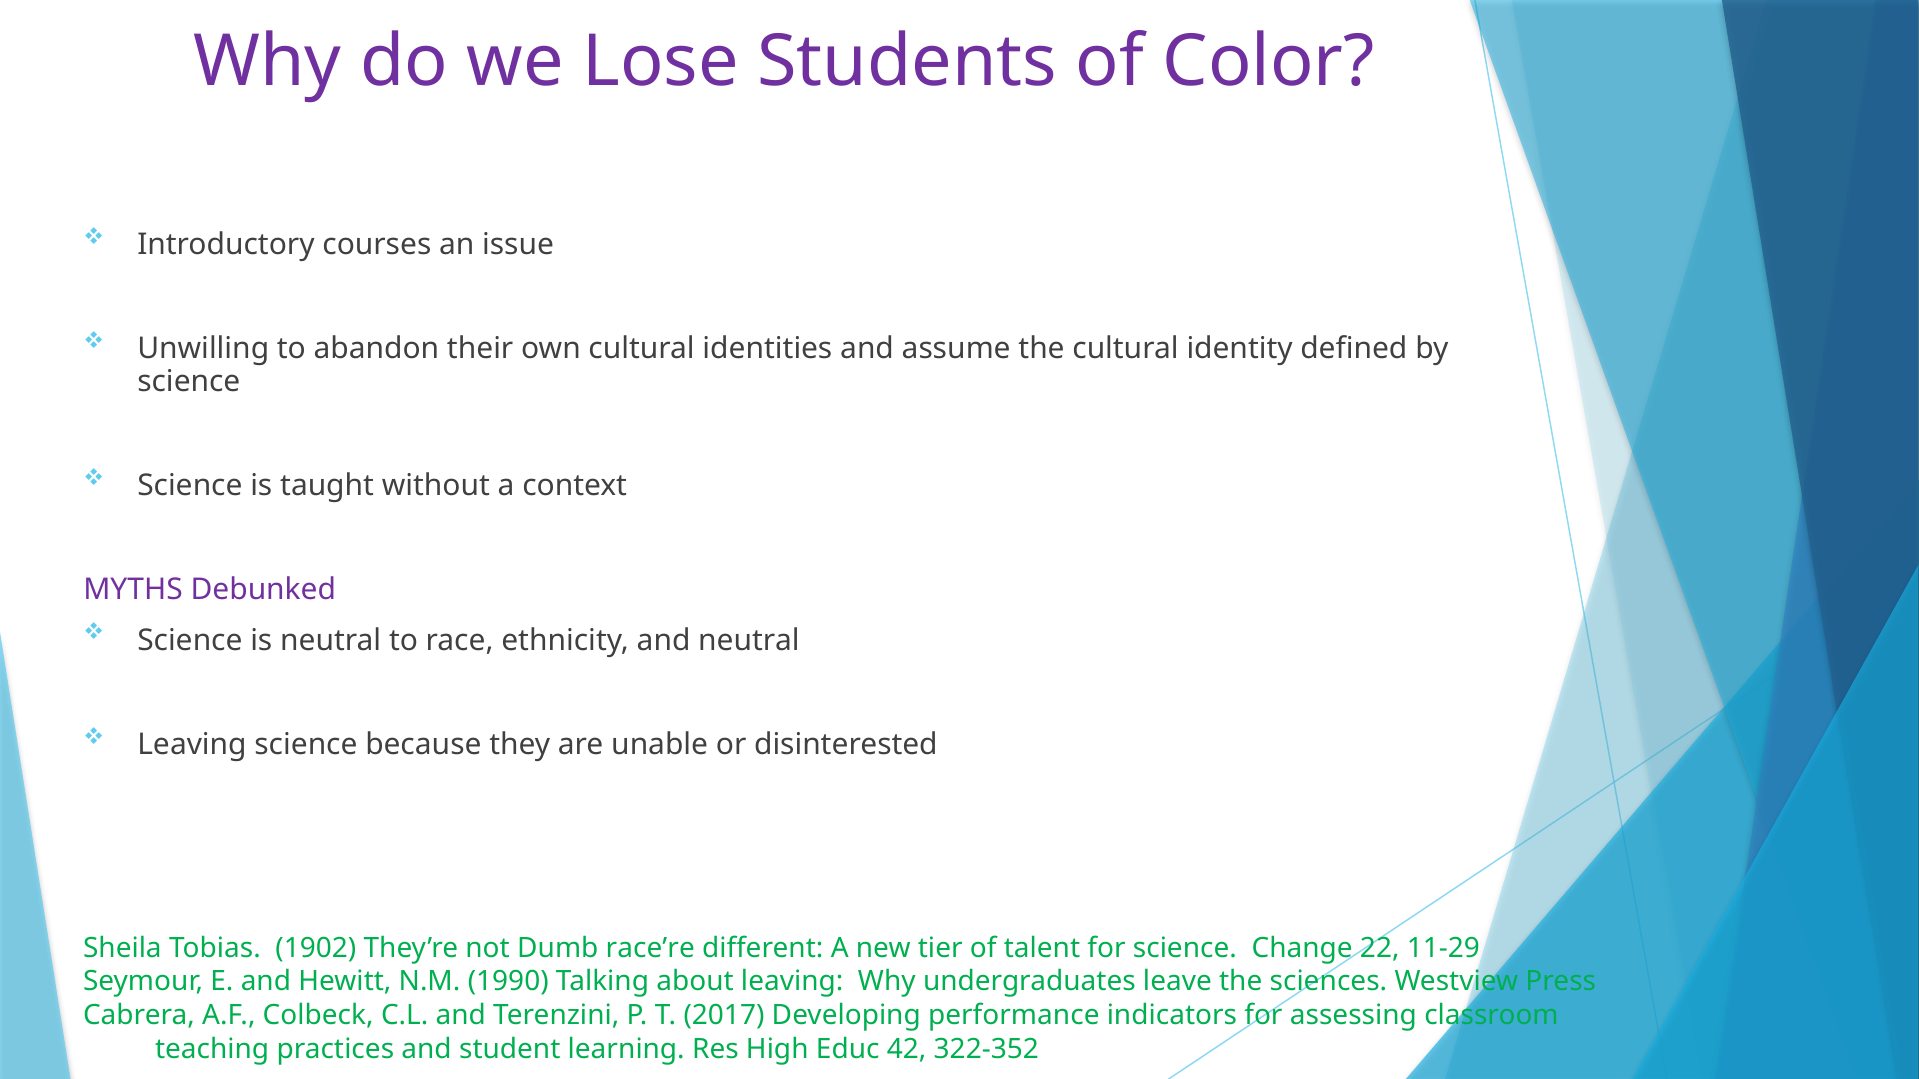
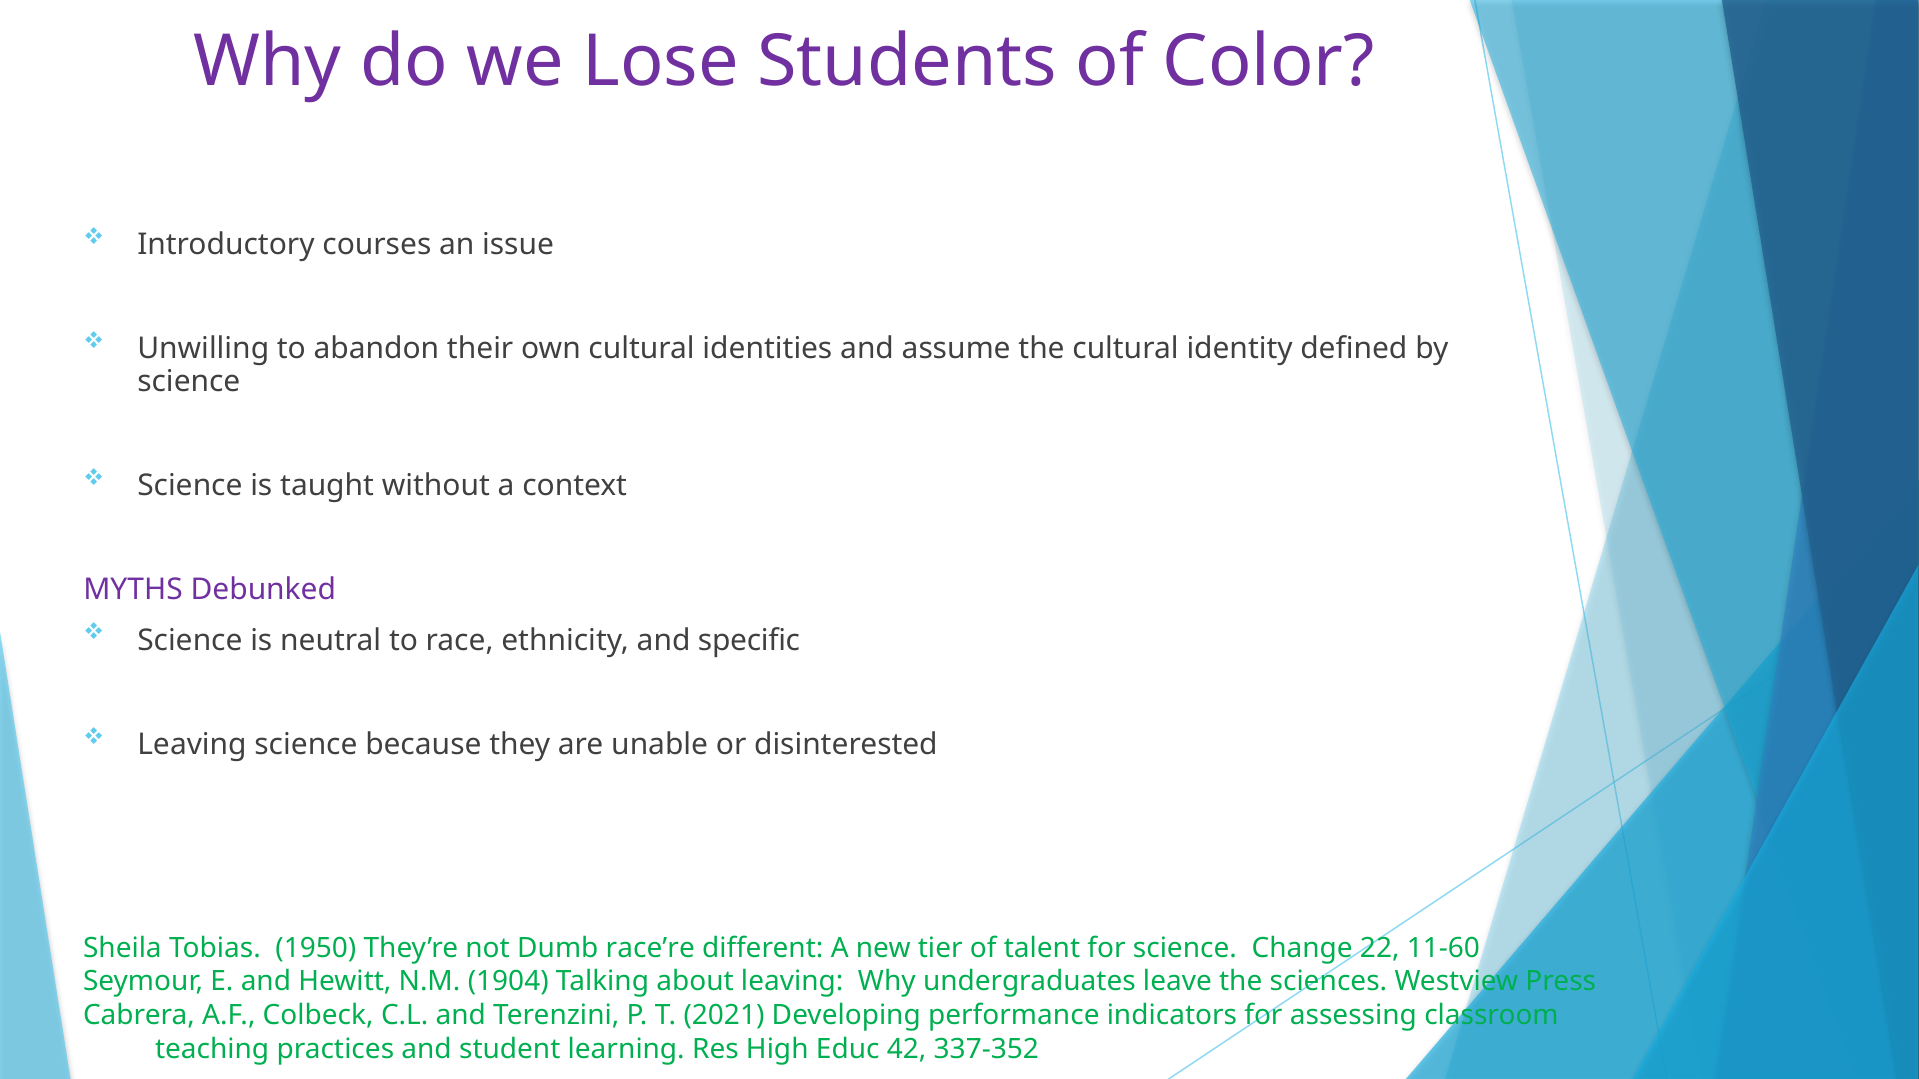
and neutral: neutral -> specific (749, 640)
1902: 1902 -> 1950 (316, 949)
11-29: 11-29 -> 11-60 (1443, 949)
1990: 1990 -> 1904 (508, 982)
2017: 2017 -> 2021 (724, 1016)
322-352: 322-352 -> 337-352 (986, 1049)
